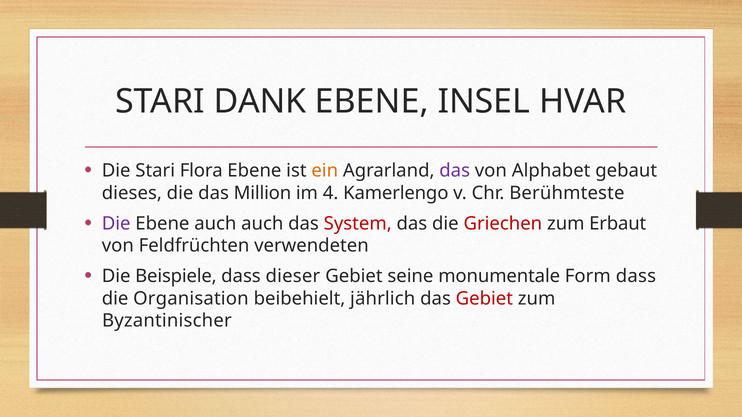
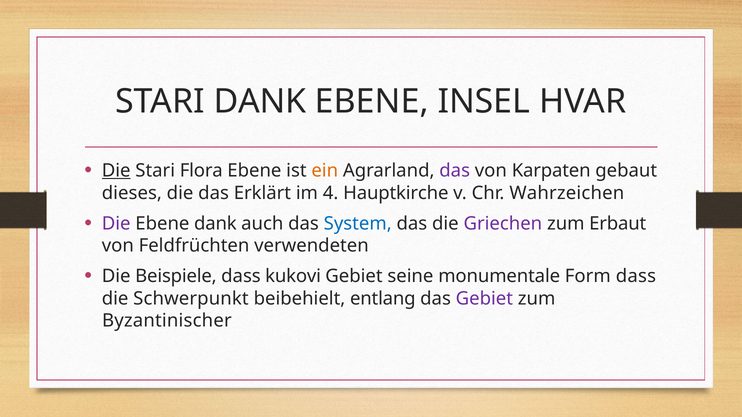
Die underline: none -> present (116, 171)
Alphabet: Alphabet -> Karpaten (551, 171)
Million: Million -> Erklärt (262, 193)
Kamerlengo: Kamerlengo -> Hauptkirche (396, 193)
Berühmteste: Berühmteste -> Wahrzeichen (567, 193)
Ebene auch: auch -> dank (215, 224)
System colour: red -> blue (358, 224)
Griechen colour: red -> purple (503, 224)
dieser: dieser -> kukovi (293, 277)
Organisation: Organisation -> Schwerpunkt (191, 299)
jährlich: jährlich -> entlang (383, 299)
Gebiet colour: red -> purple (484, 299)
